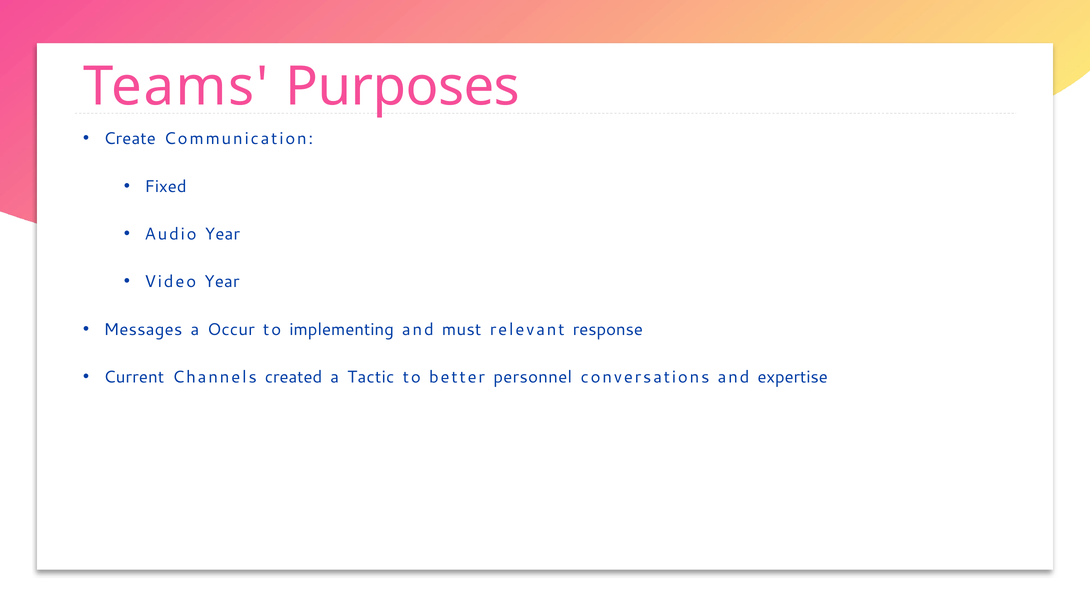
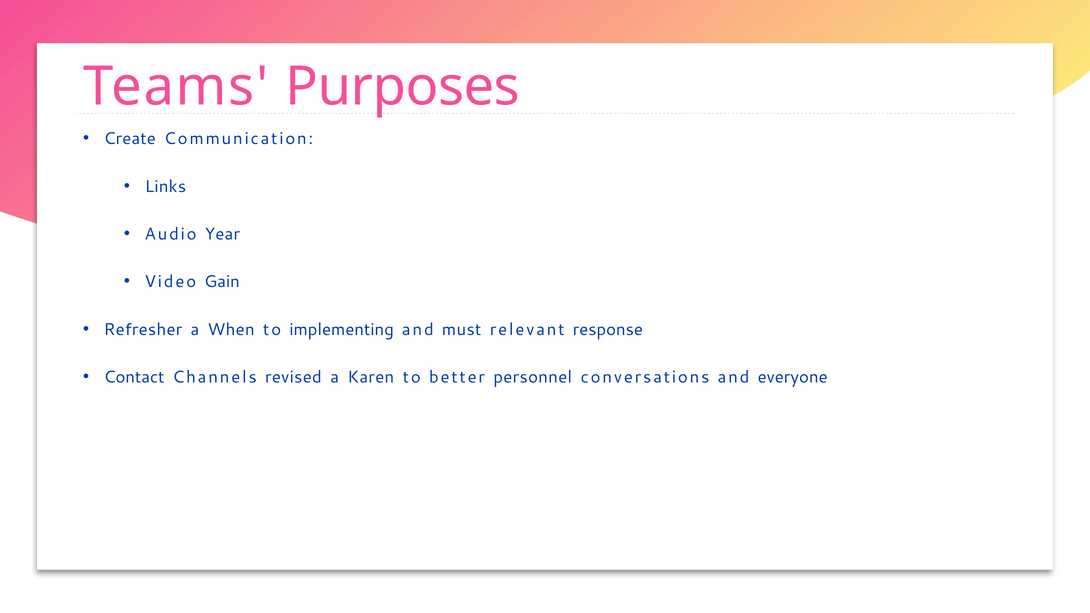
Fixed: Fixed -> Links (165, 186)
Video Year: Year -> Gain (222, 282)
Messages: Messages -> Refresher (143, 329)
Occur: Occur -> When (231, 329)
Current: Current -> Contact (134, 377)
created: created -> revised (293, 377)
Tactic: Tactic -> Karen (371, 377)
expertise: expertise -> everyone (793, 377)
